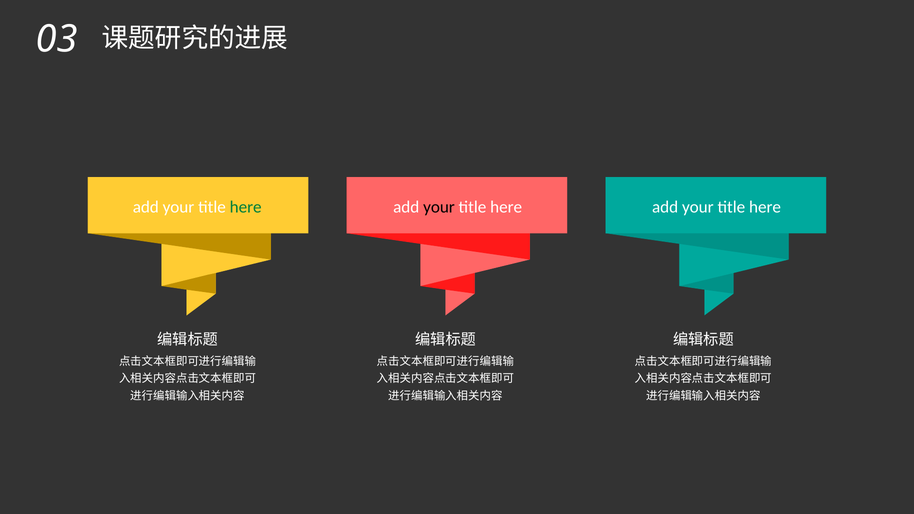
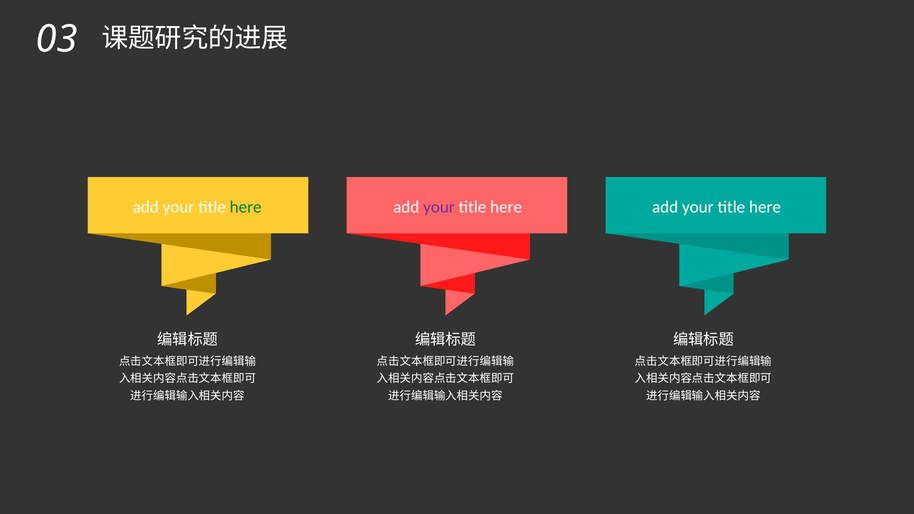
your colour: black -> purple (439, 207)
